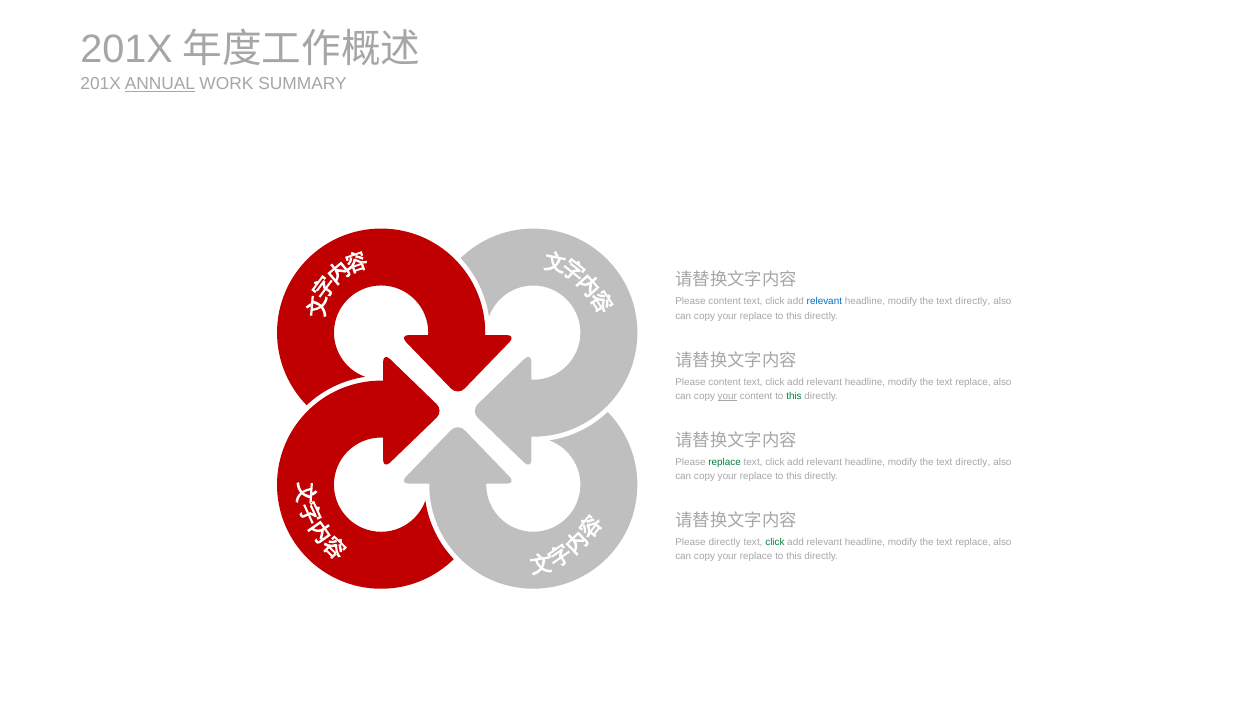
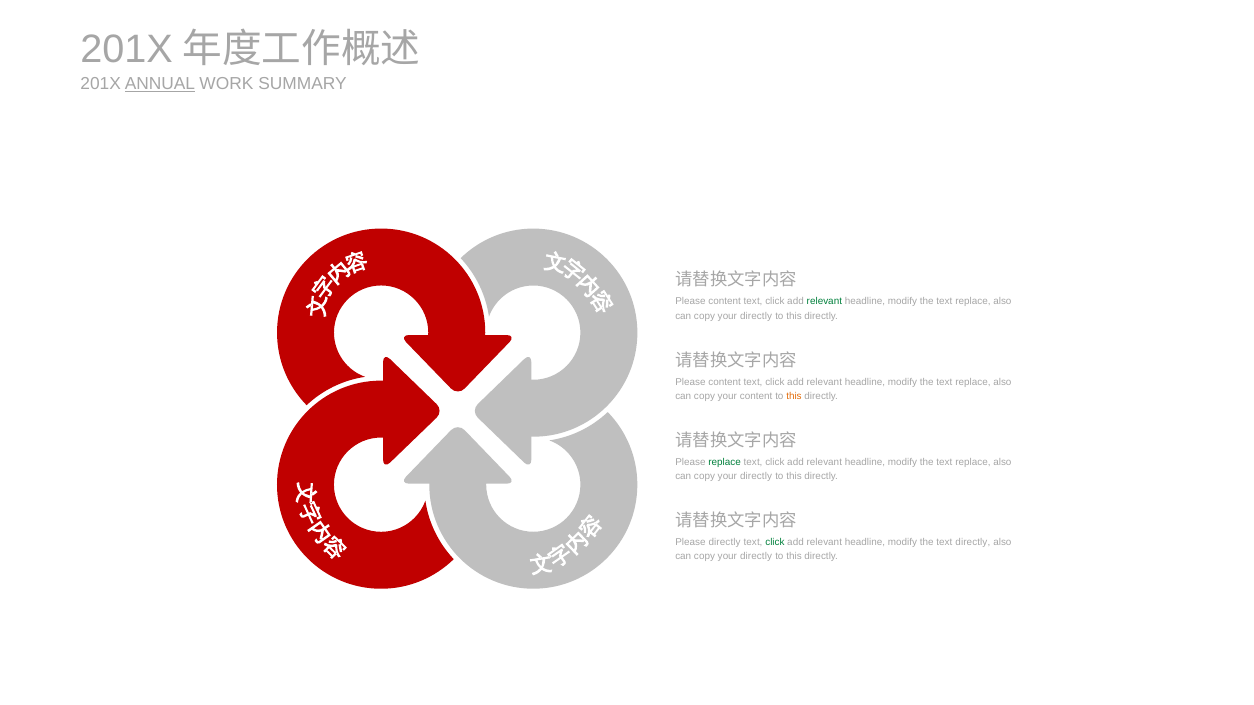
relevant colour: blue -> green (824, 302)
directly: directly -> replace (973, 302)
replace: replace -> directly (756, 316)
your underline: present -> none (727, 396)
this colour: green -> orange (794, 396)
directly: directly -> replace (973, 462)
replace: replace -> directly (756, 477)
replace: replace -> directly (973, 543)
replace: replace -> directly (756, 557)
